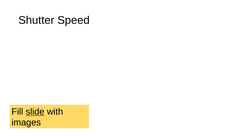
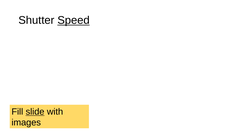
Speed underline: none -> present (74, 20)
